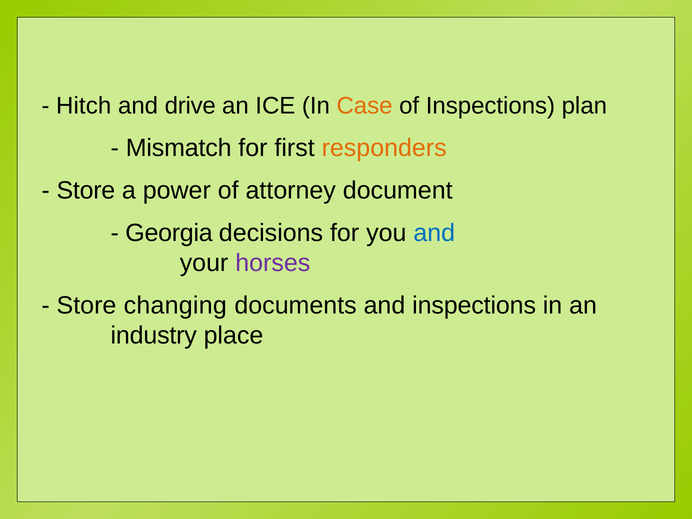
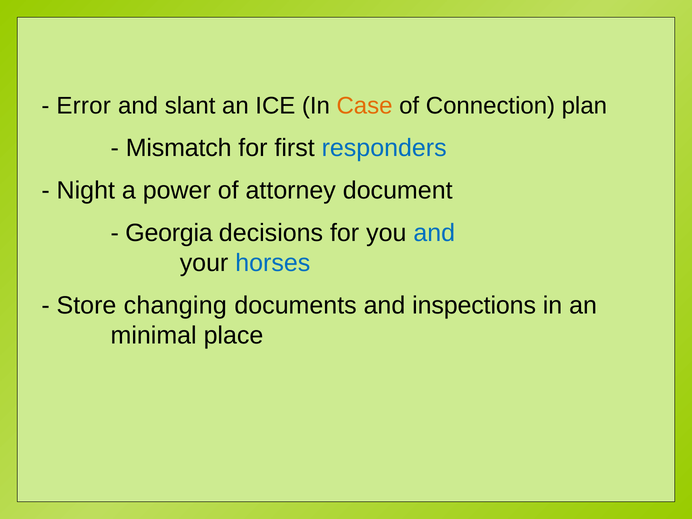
Hitch: Hitch -> Error (84, 106)
drive: drive -> slant (190, 106)
of Inspections: Inspections -> Connection (490, 106)
responders colour: orange -> blue (384, 148)
Store: Store -> Night (86, 190)
horses colour: purple -> blue (273, 263)
industry: industry -> minimal (154, 335)
